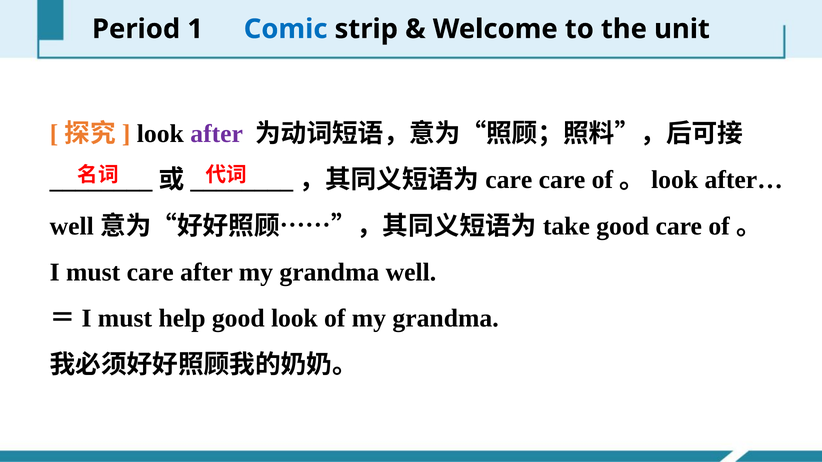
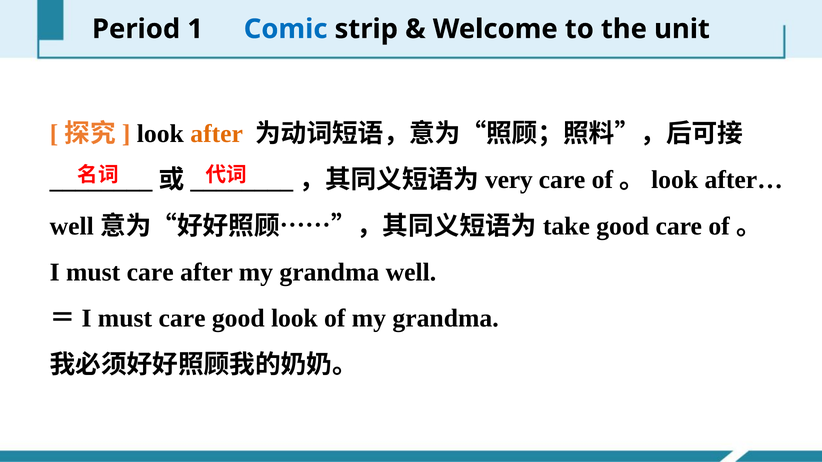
after colour: purple -> orange (217, 134)
care: care -> very (509, 180)
help: help -> care (182, 319)
